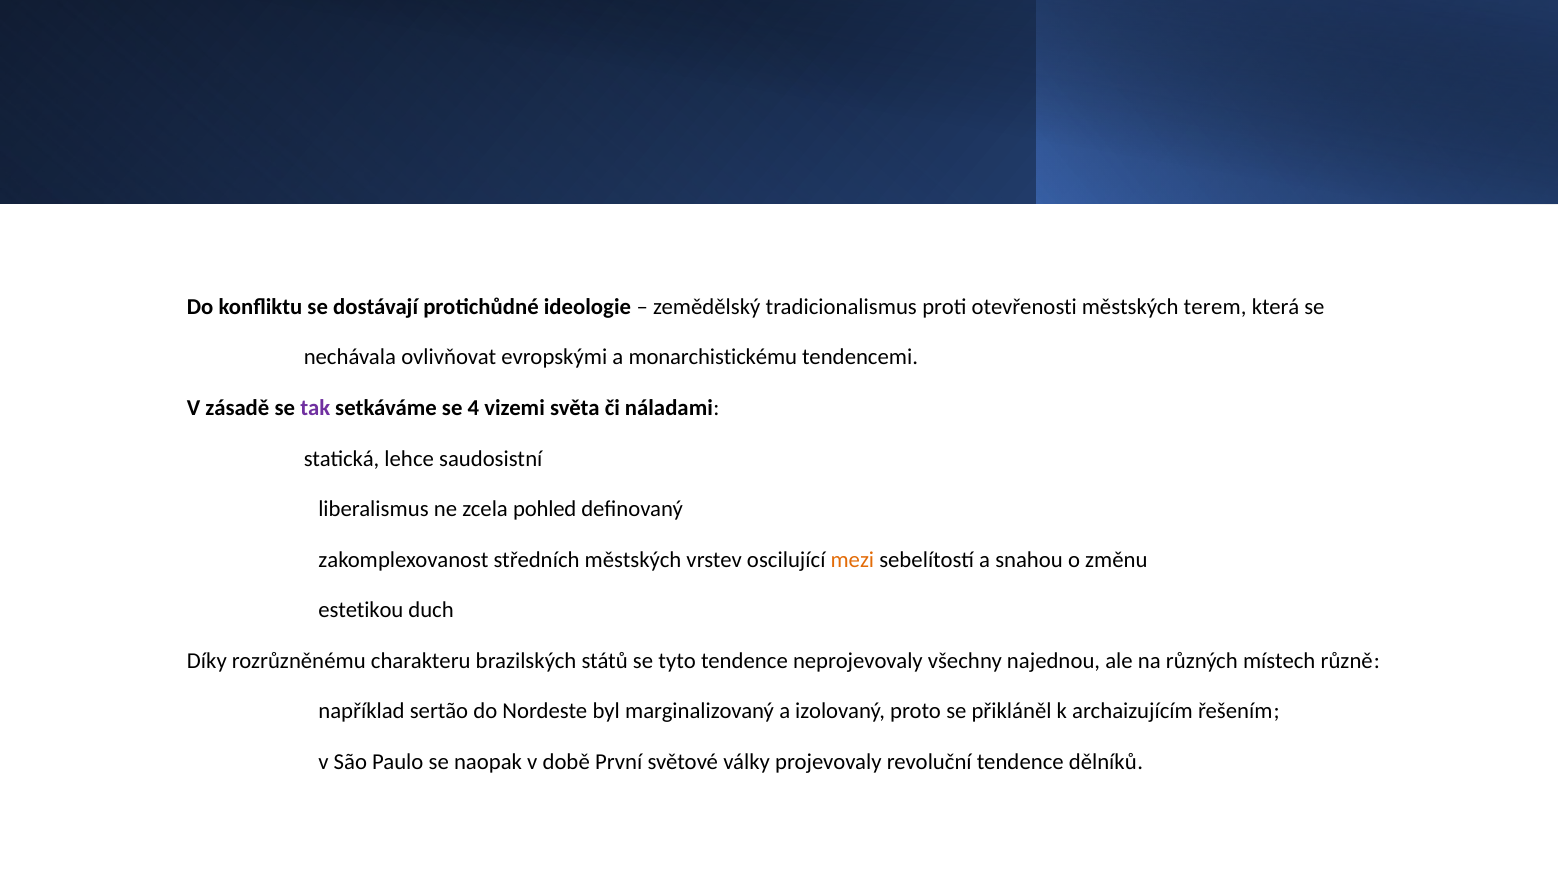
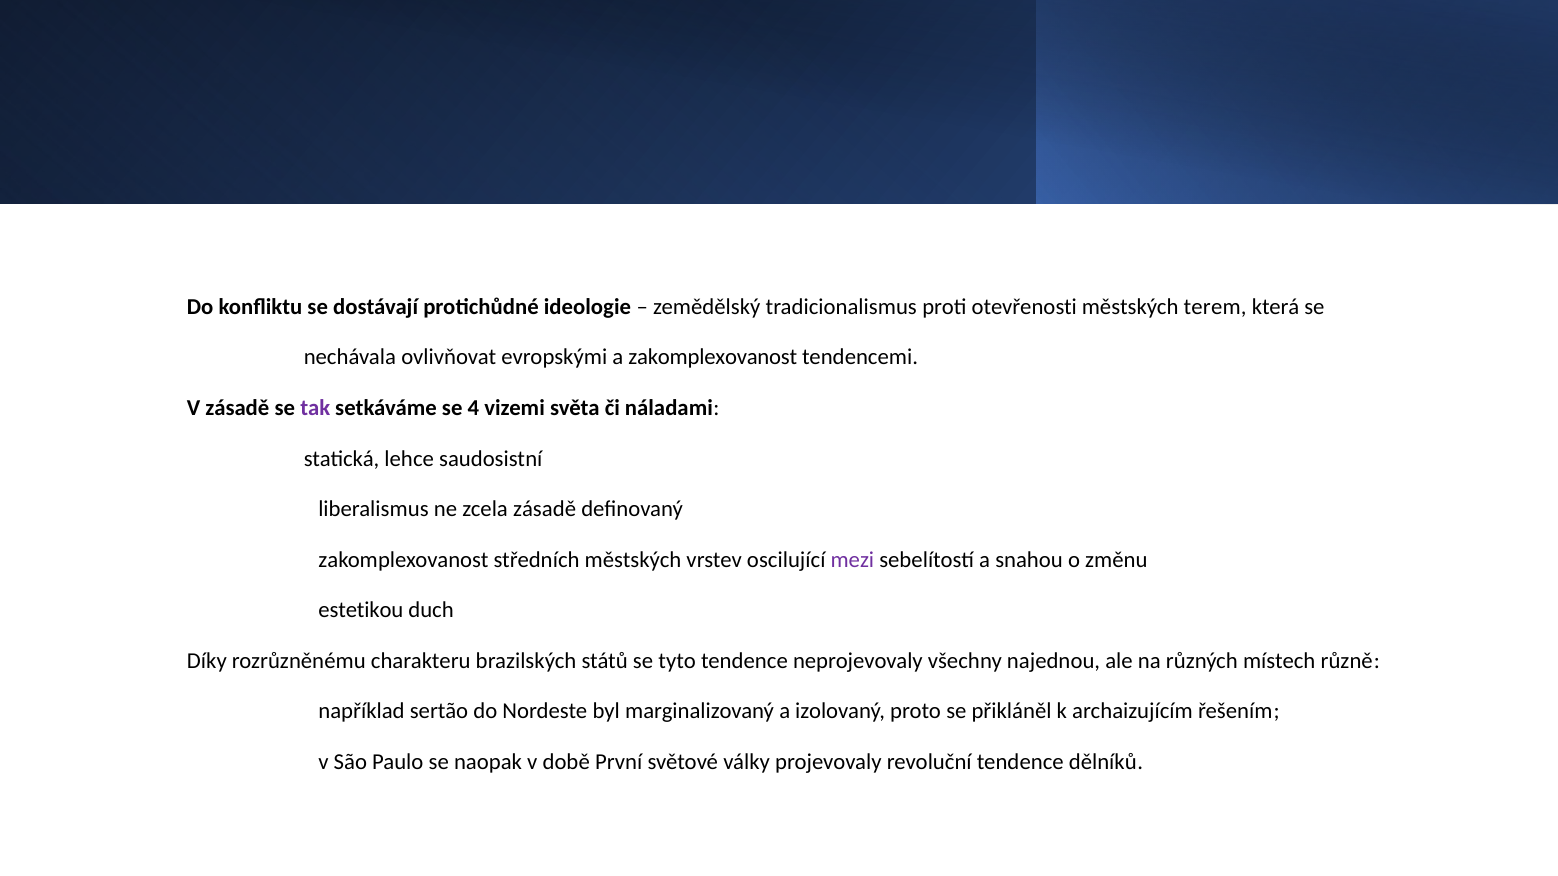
a monarchistickému: monarchistickému -> zakomplexovanost (713, 357)
zcela pohled: pohled -> zásadě (545, 509)
mezi colour: orange -> purple (852, 560)
